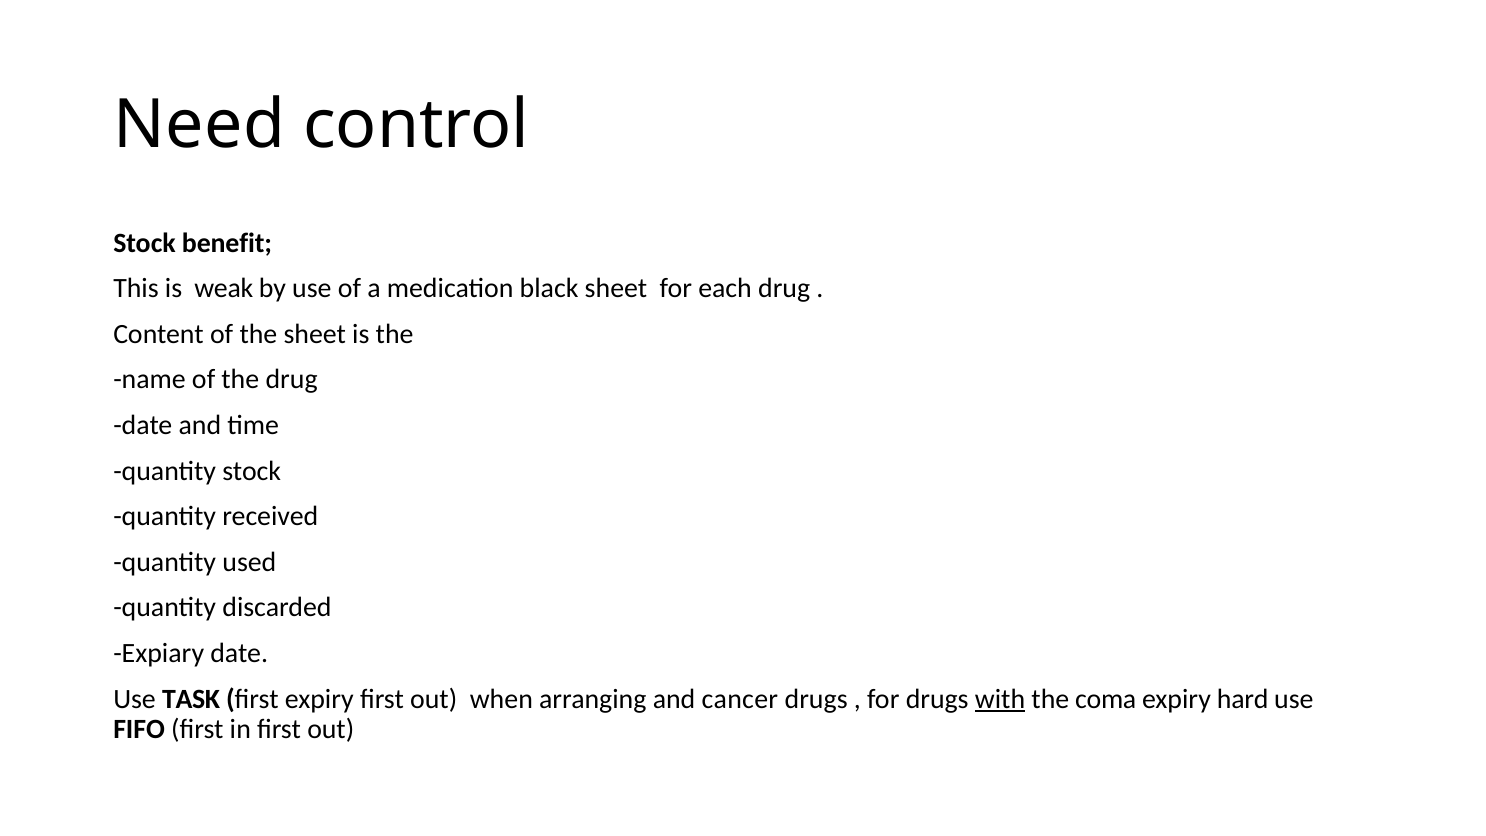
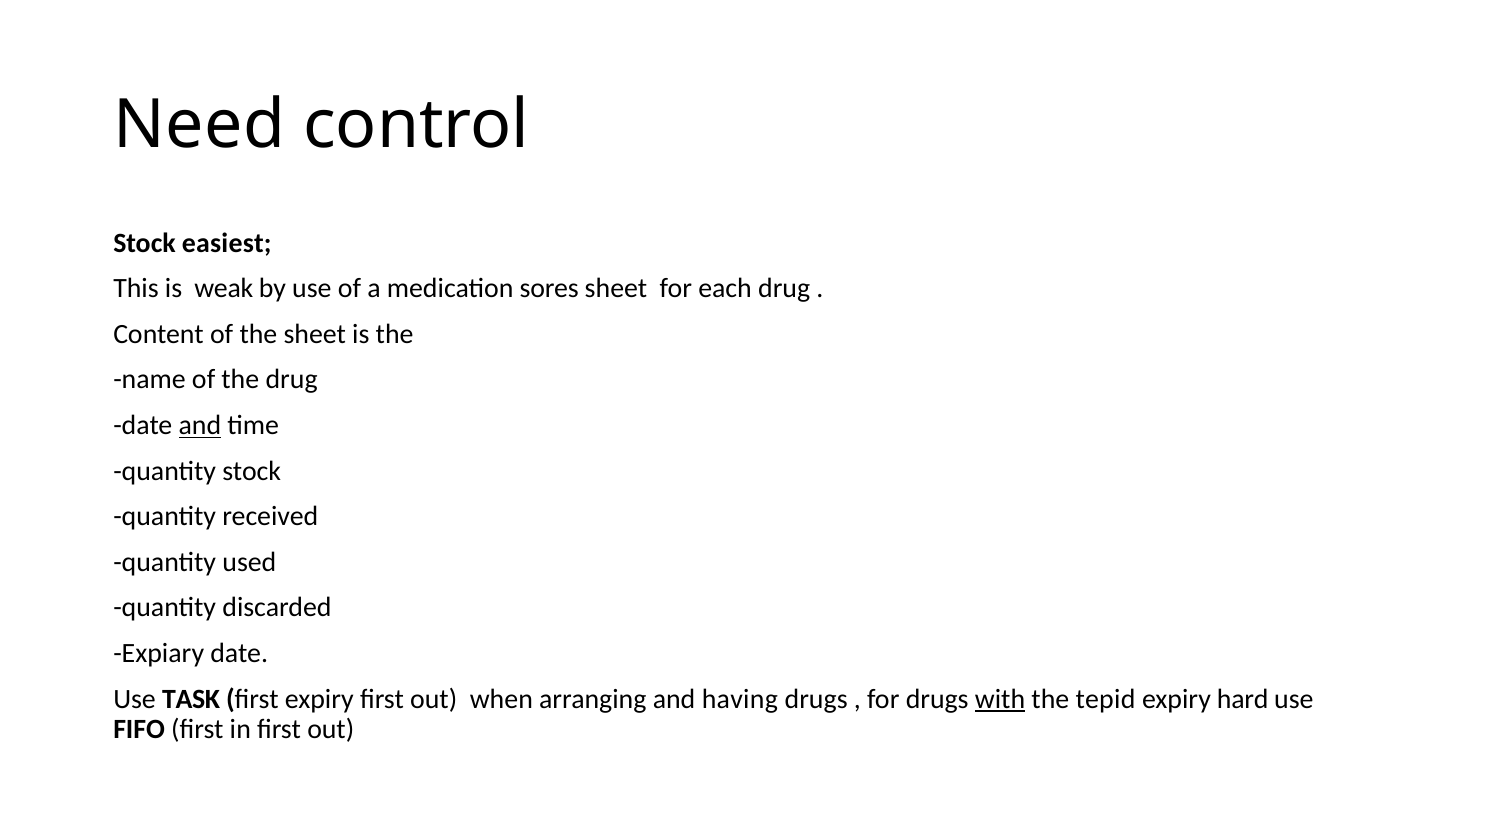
benefit: benefit -> easiest (227, 243)
black: black -> sores (549, 289)
and underline: none -> present (200, 425)
cancer: cancer -> having (740, 699)
coma: coma -> tepid (1105, 699)
